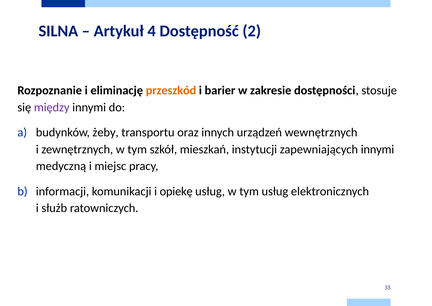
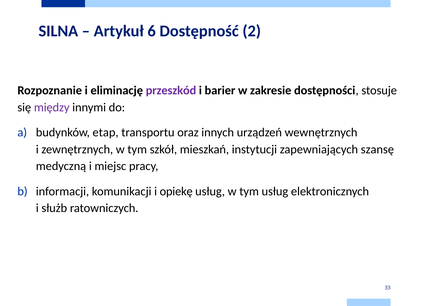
4: 4 -> 6 (152, 31)
przeszkód colour: orange -> purple (171, 90)
żeby: żeby -> etap (106, 132)
zapewniających innymi: innymi -> szansę (377, 149)
